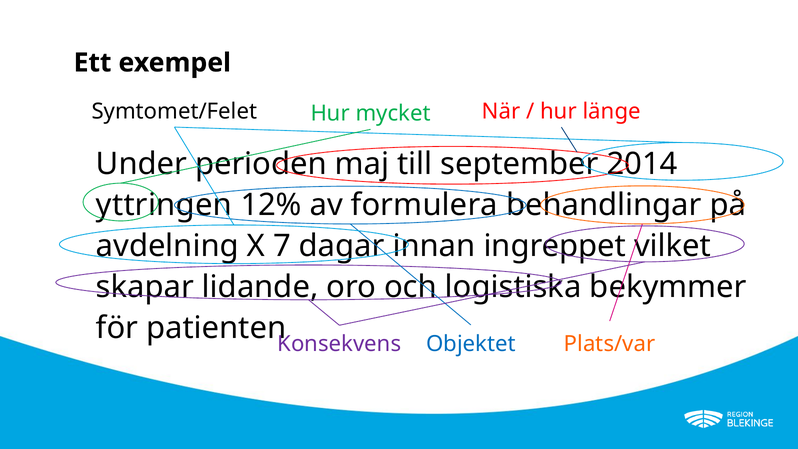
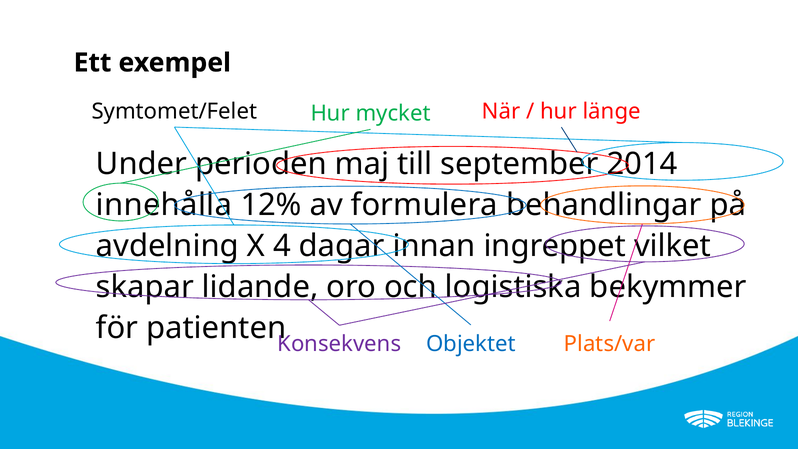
yttringen: yttringen -> innehålla (164, 205)
7: 7 -> 4 (282, 246)
